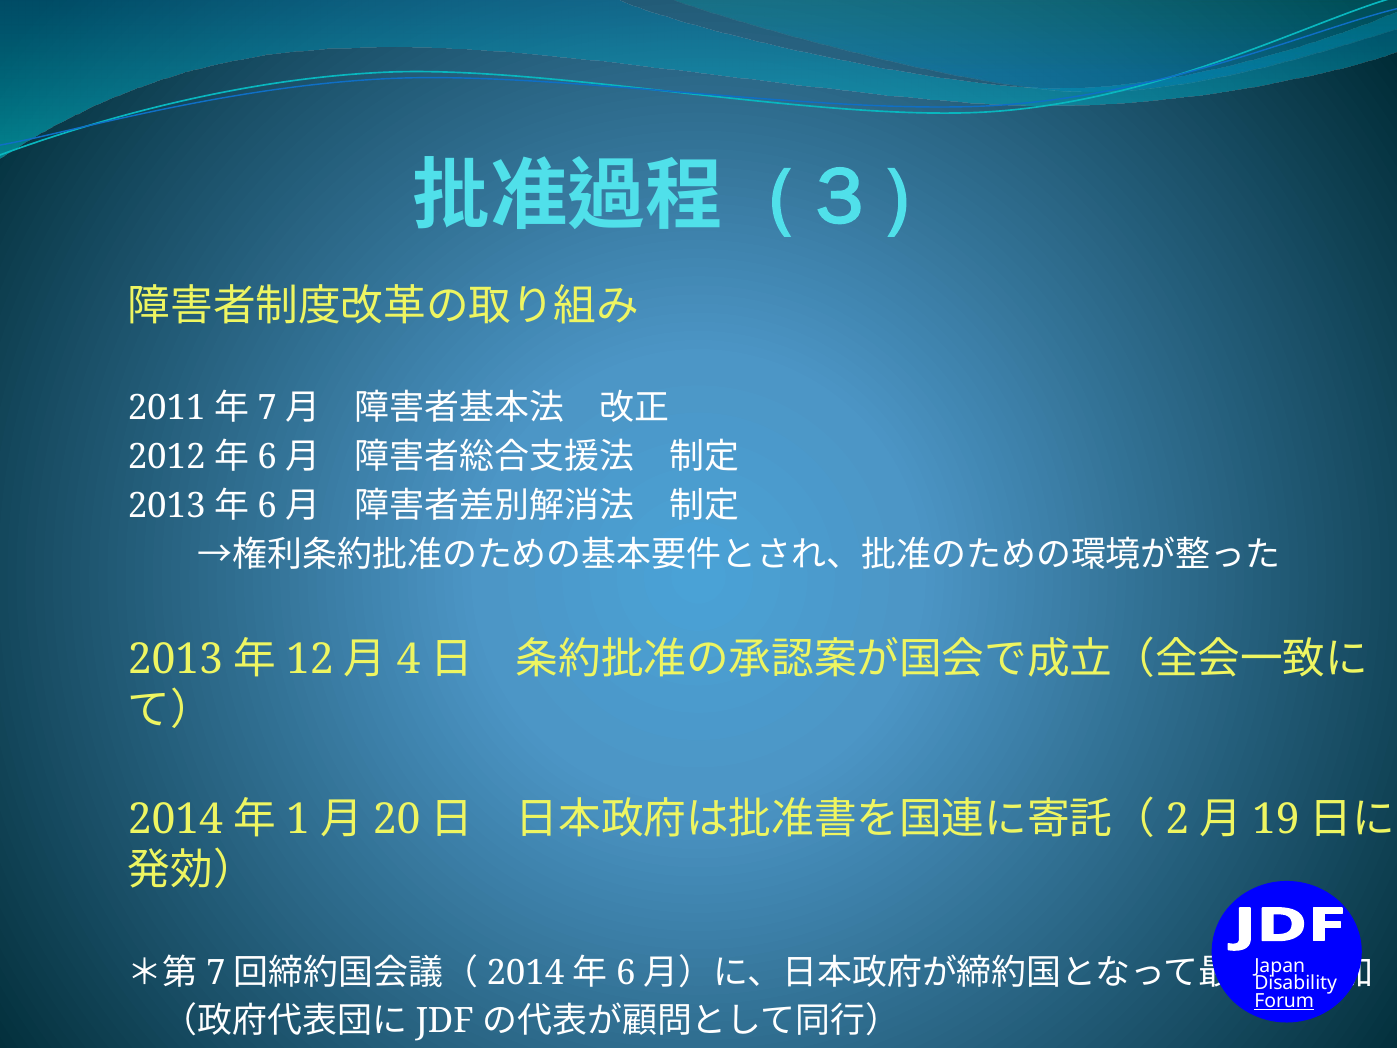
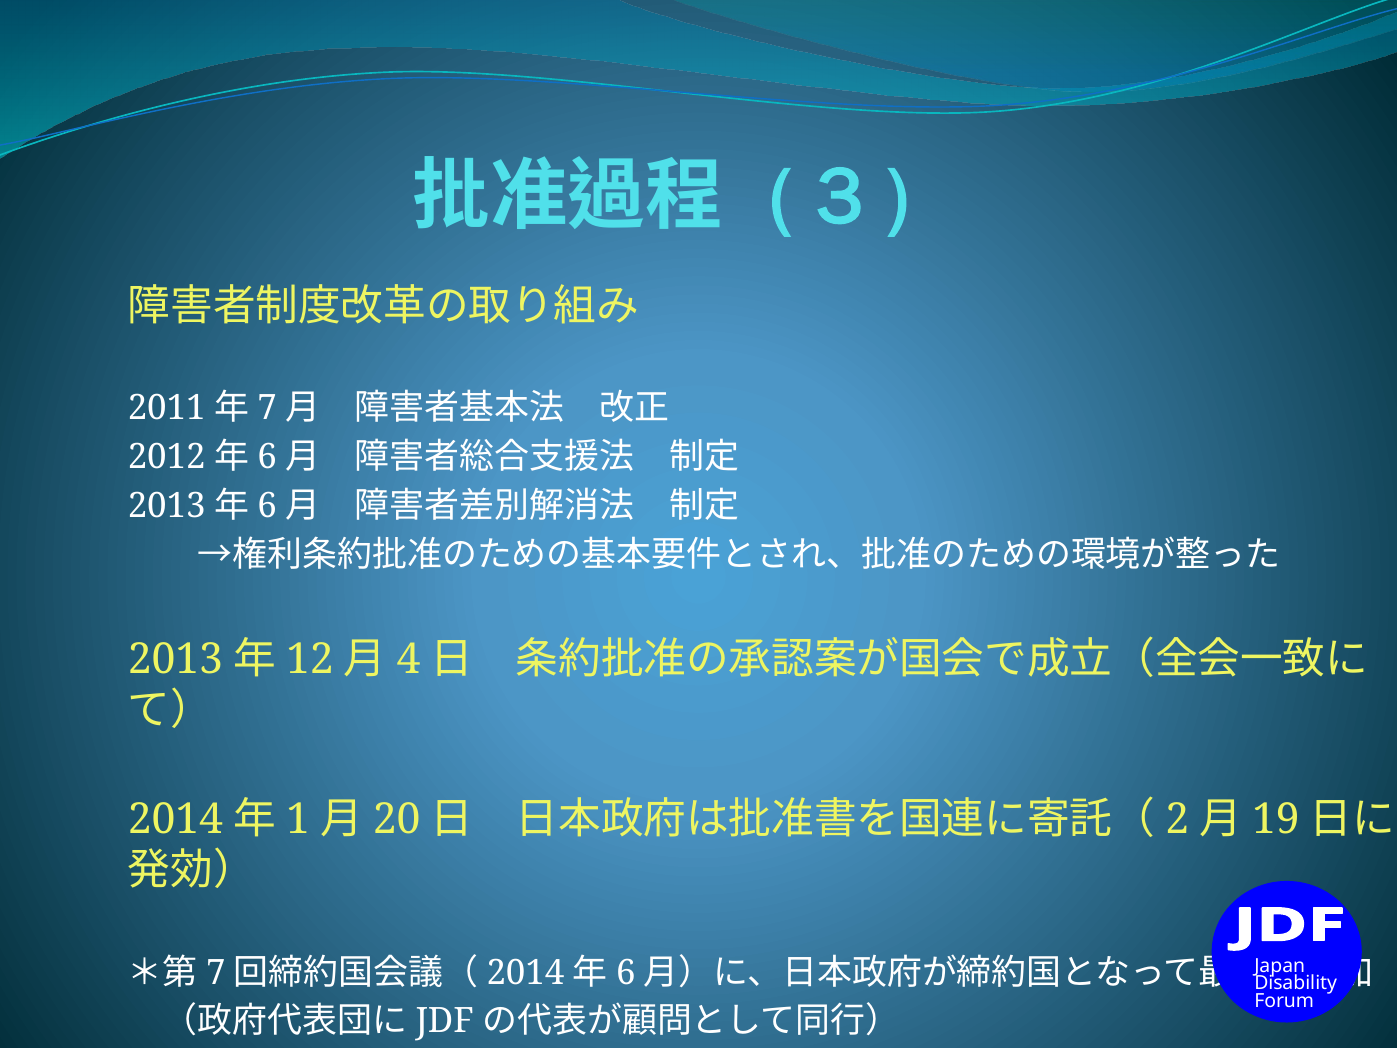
Forum underline: present -> none (1284, 1001)
